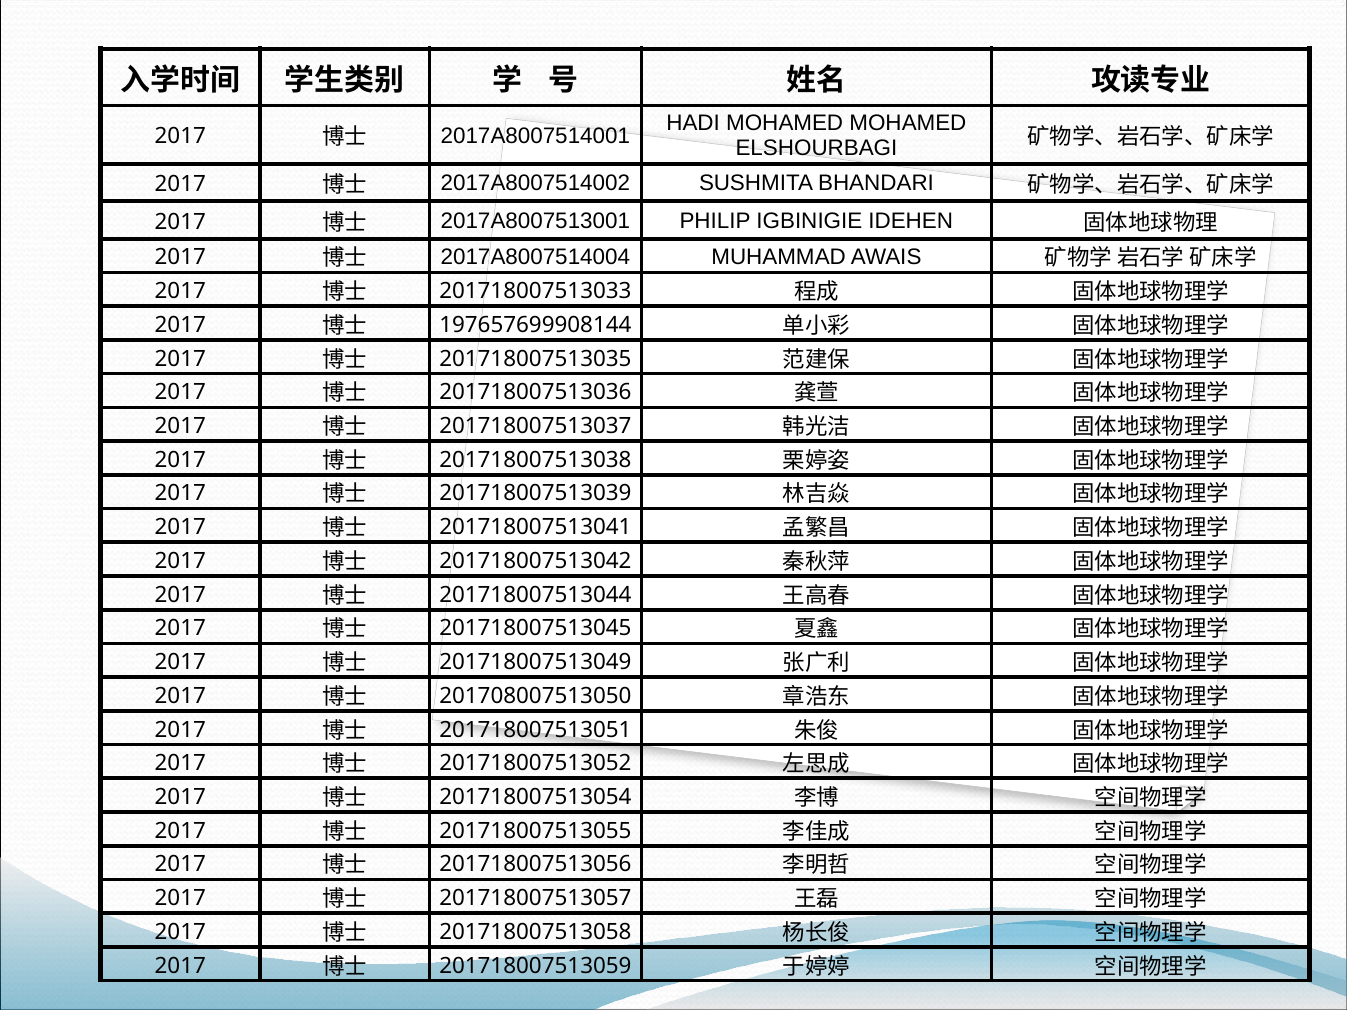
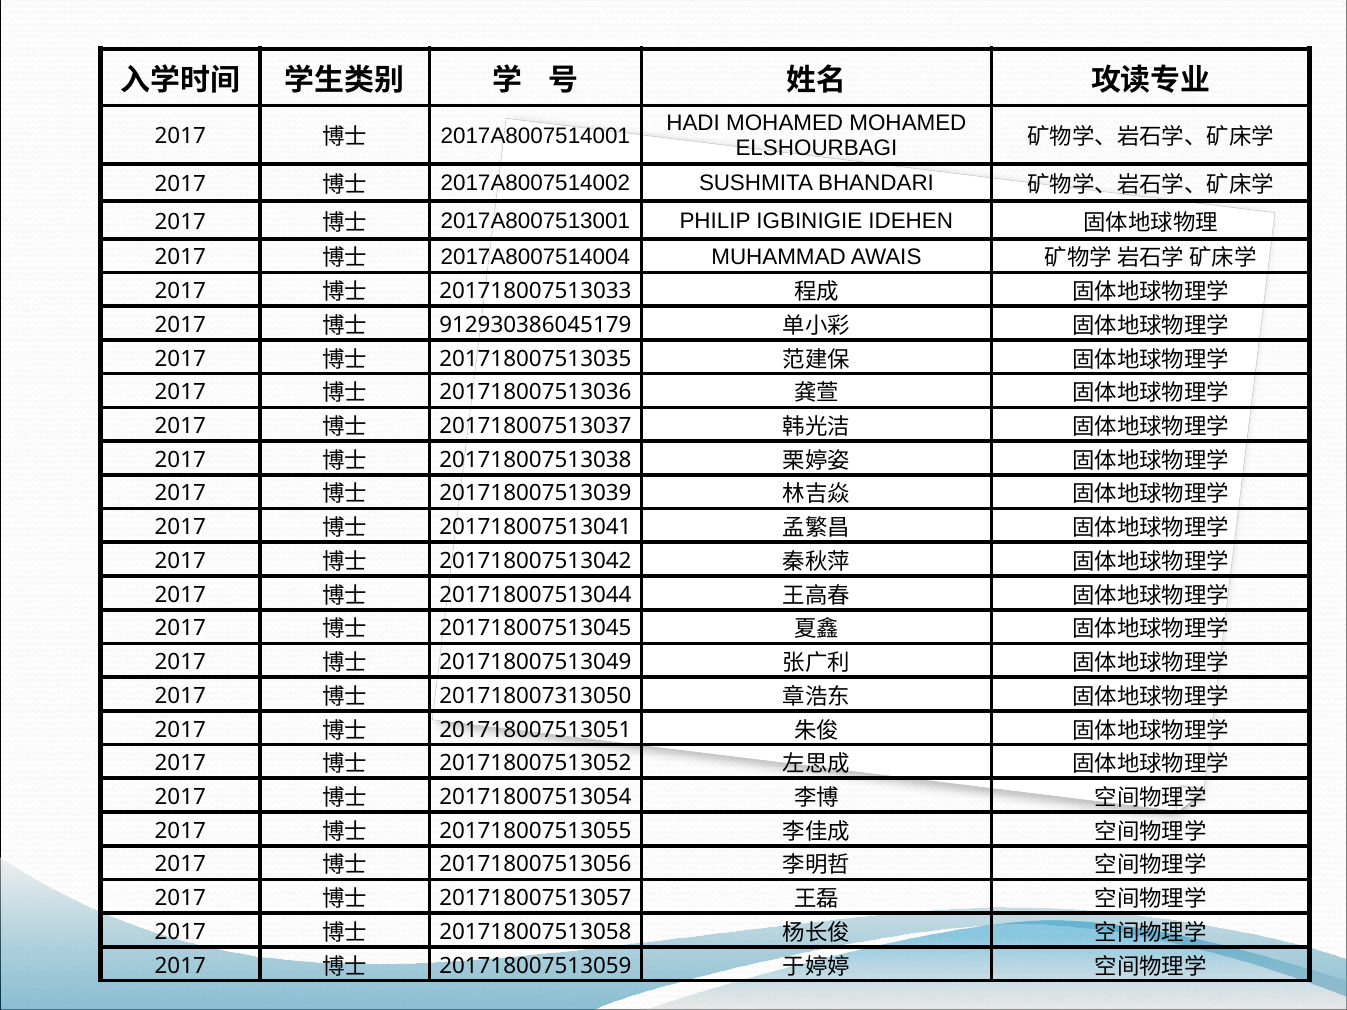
197657699908144: 197657699908144 -> 912930386045179 (535, 325)
201708007513050: 201708007513050 -> 201718007313050 (535, 696)
